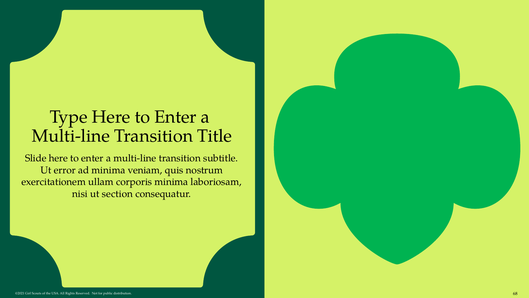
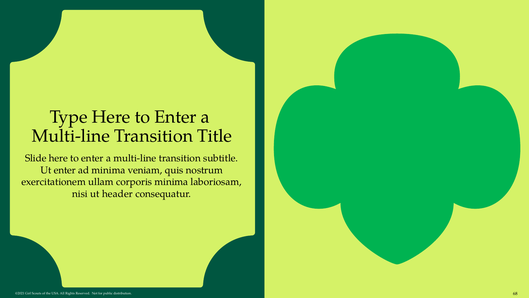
Ut error: error -> enter (65, 170)
section: section -> header (117, 194)
